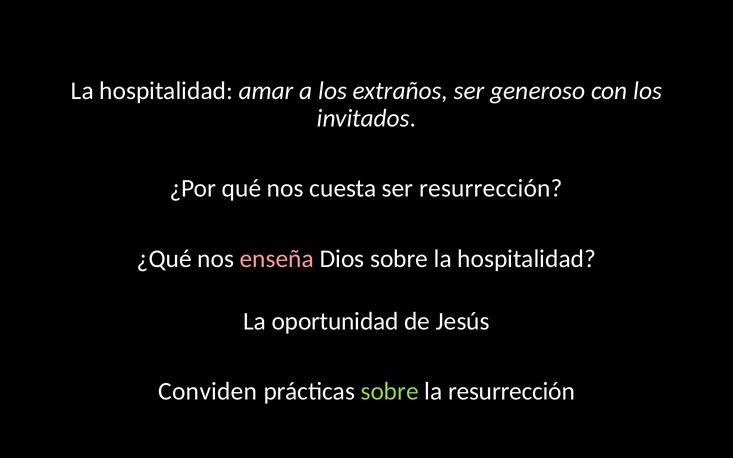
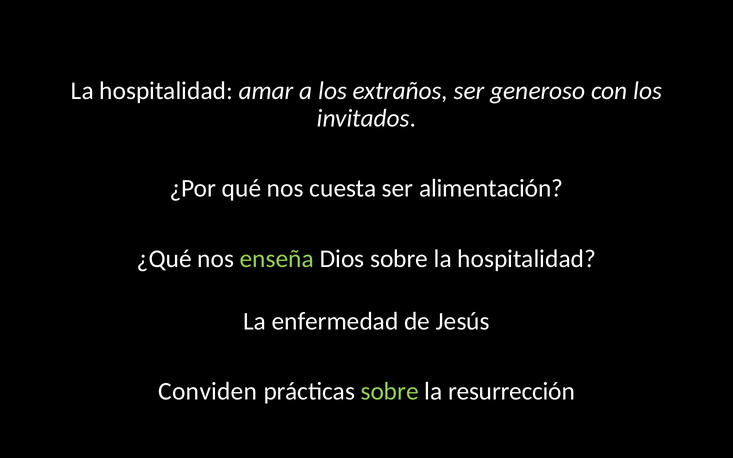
ser resurrección: resurrección -> alimentación (491, 188)
enseña colour: pink -> light green (277, 259)
oportunidad: oportunidad -> enfermedad (335, 321)
